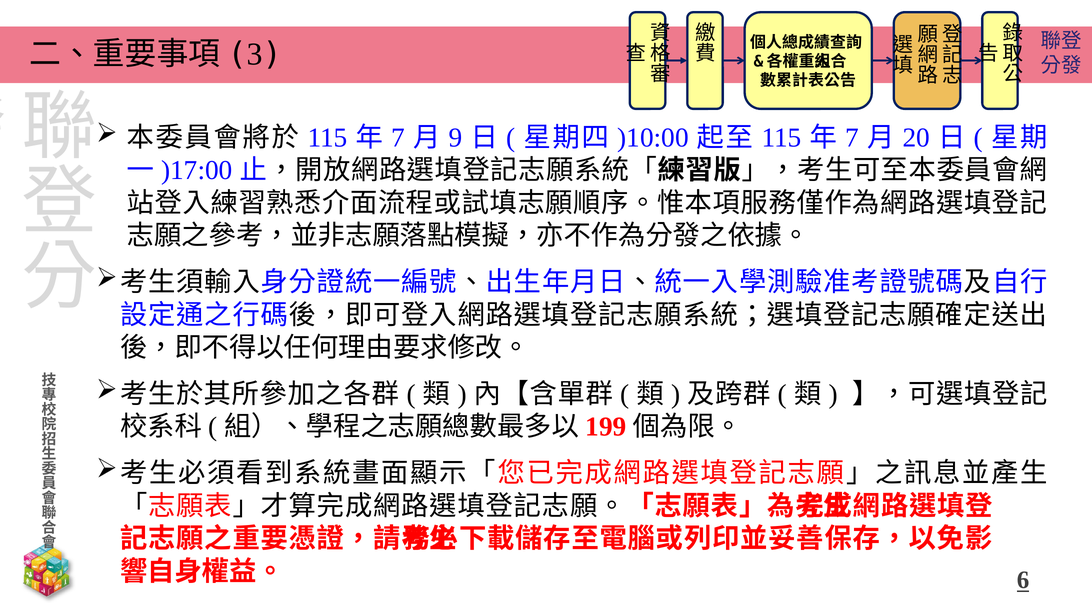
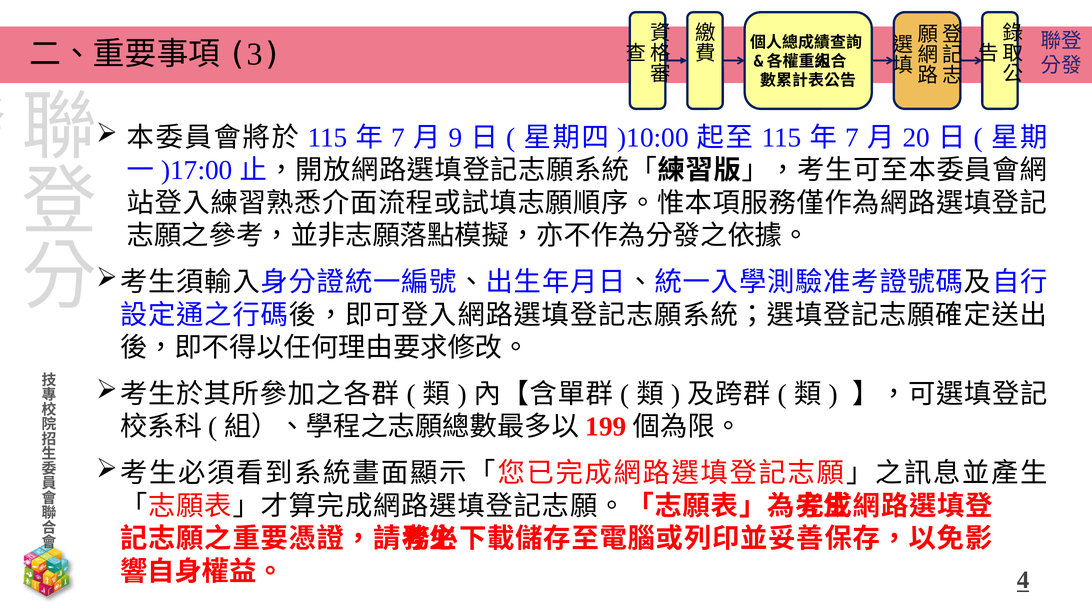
6: 6 -> 4 (1023, 580)
